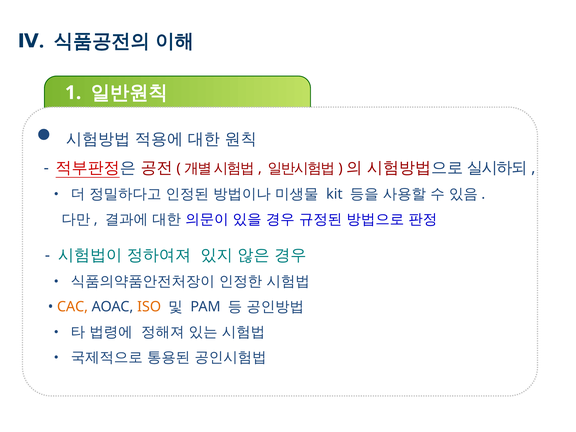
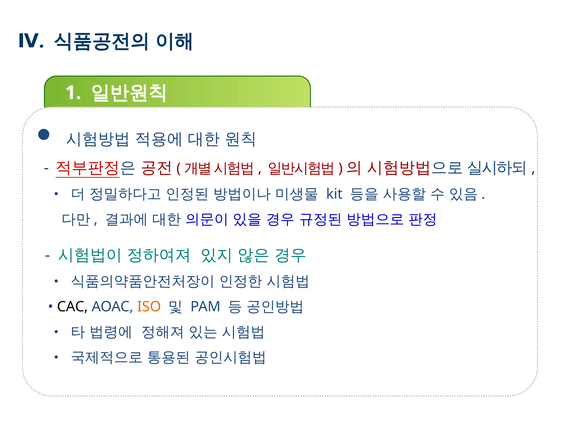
CAC colour: orange -> black (72, 307)
